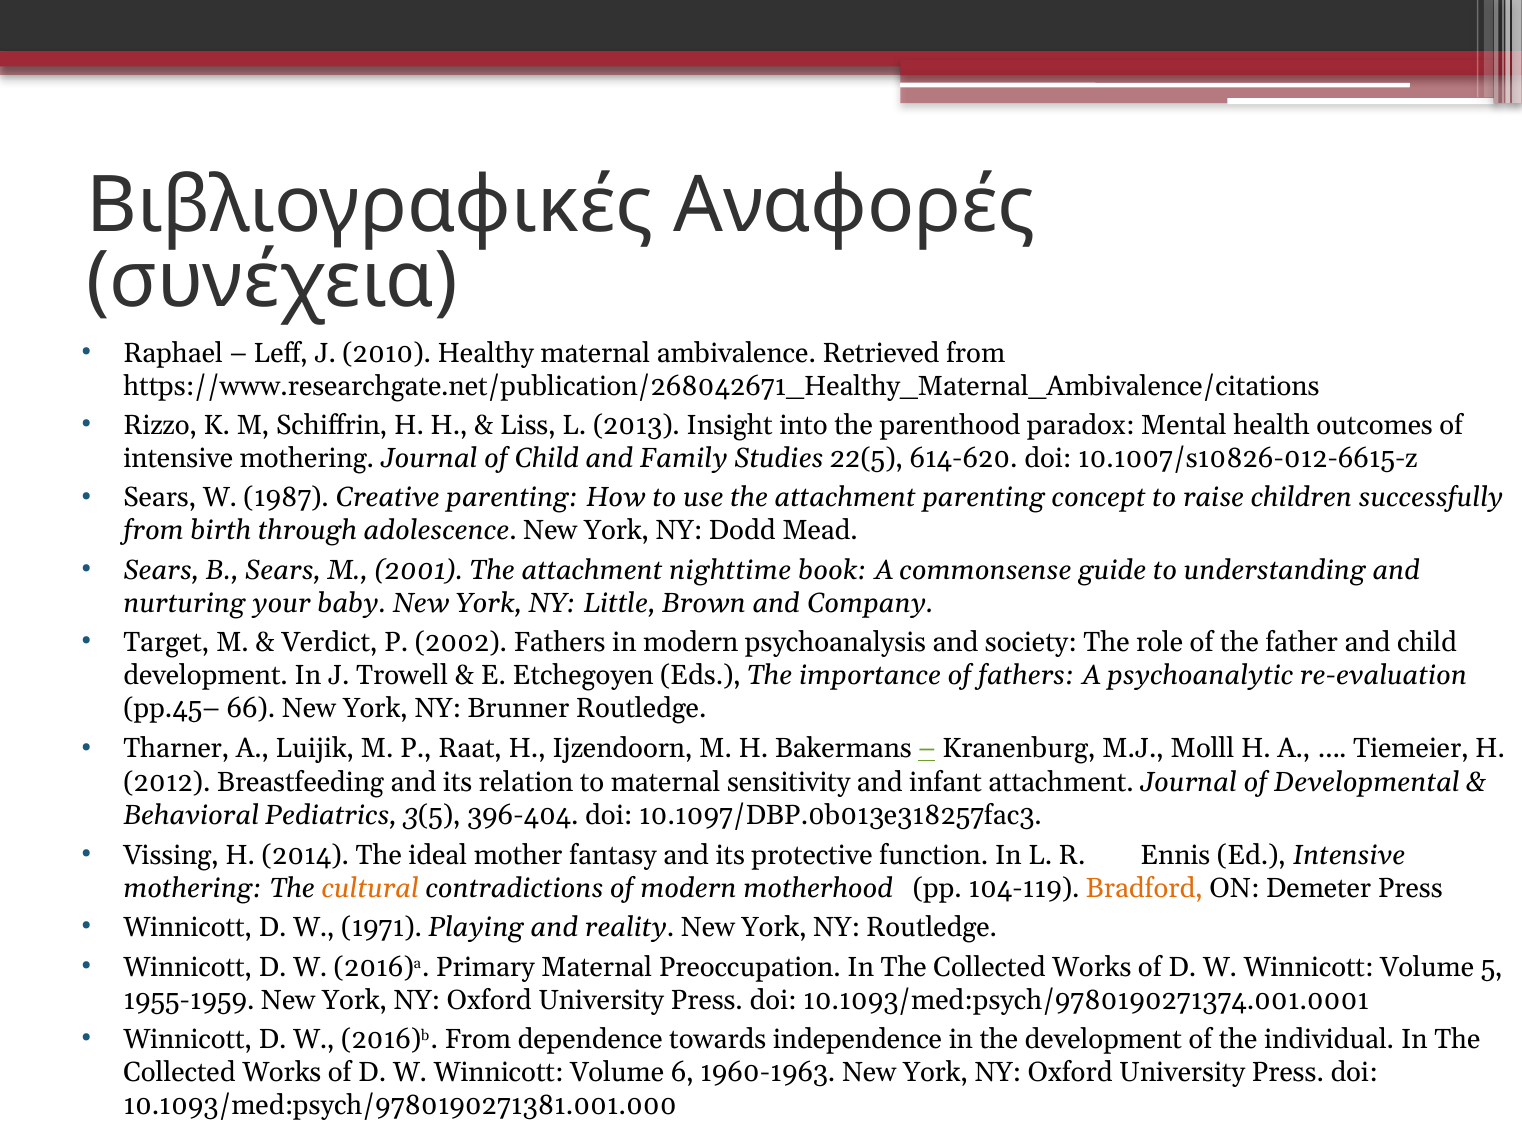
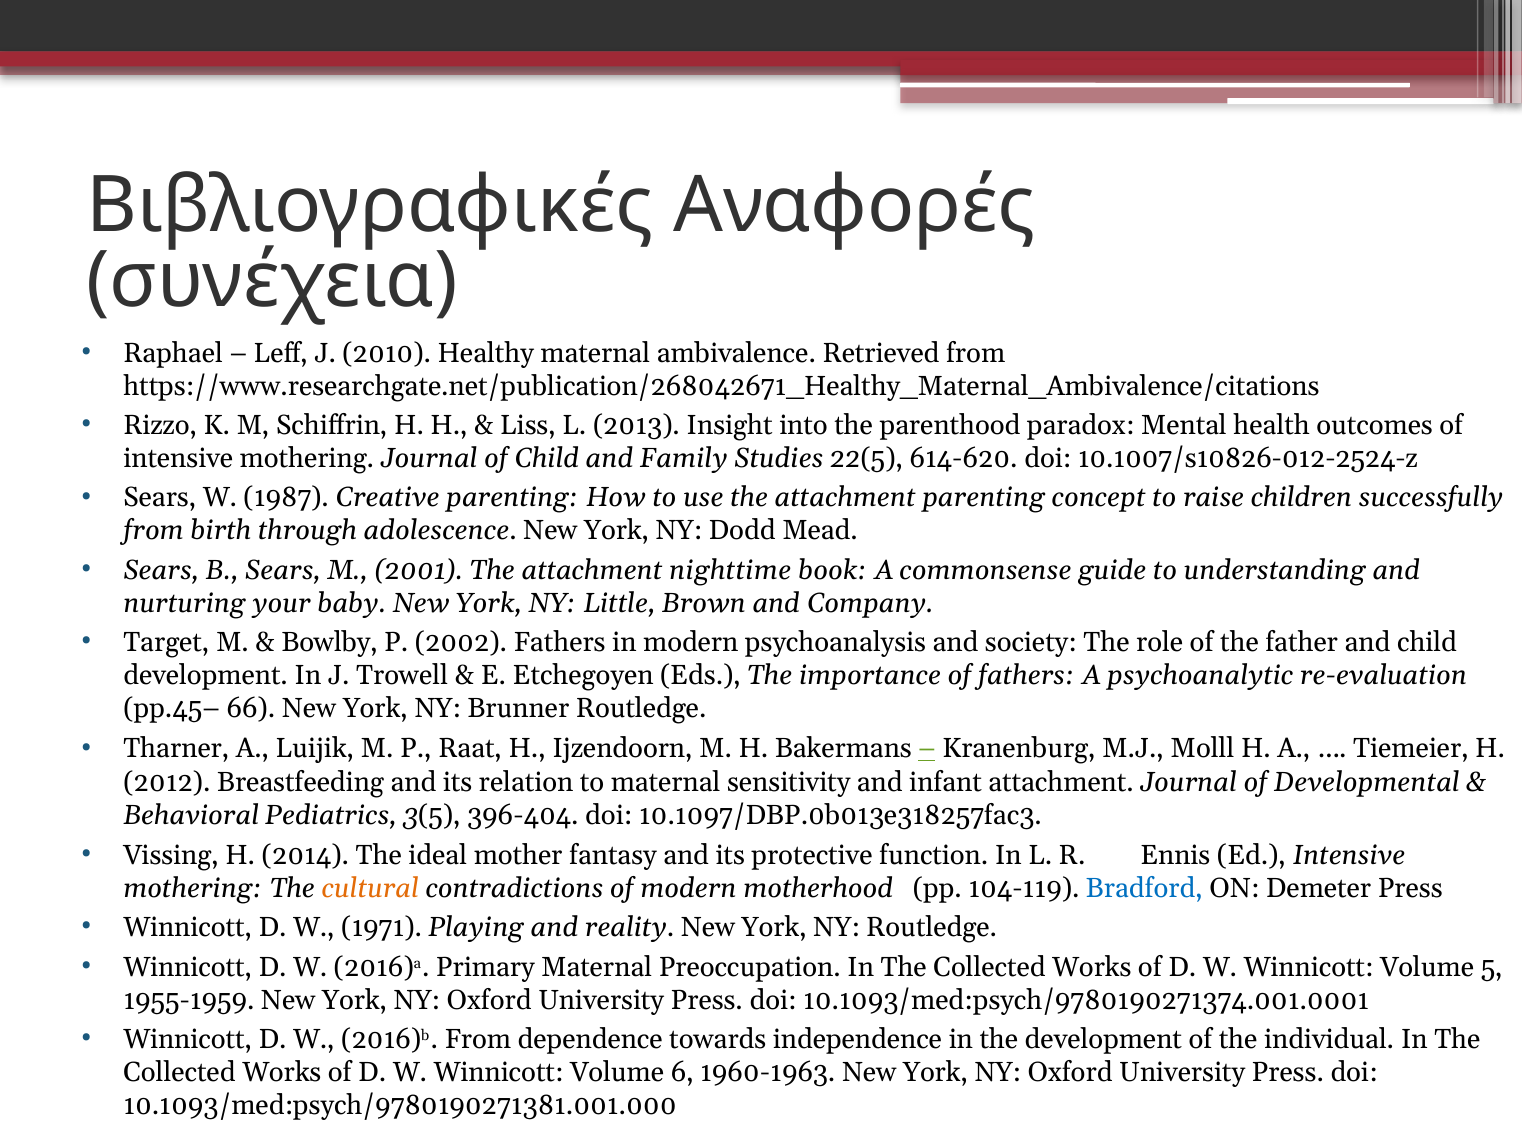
10.1007/s10826-012-6615-z: 10.1007/s10826-012-6615-z -> 10.1007/s10826-012-2524-z (1248, 458)
Verdict: Verdict -> Βowlby (330, 642)
Bradford colour: orange -> blue (1144, 888)
